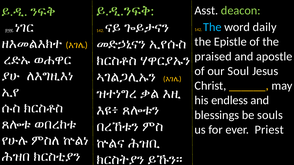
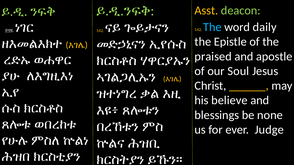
Asst colour: white -> yellow (206, 11)
endless: endless -> believe (229, 101)
souls: souls -> none (270, 115)
Priest: Priest -> Judge (269, 130)
